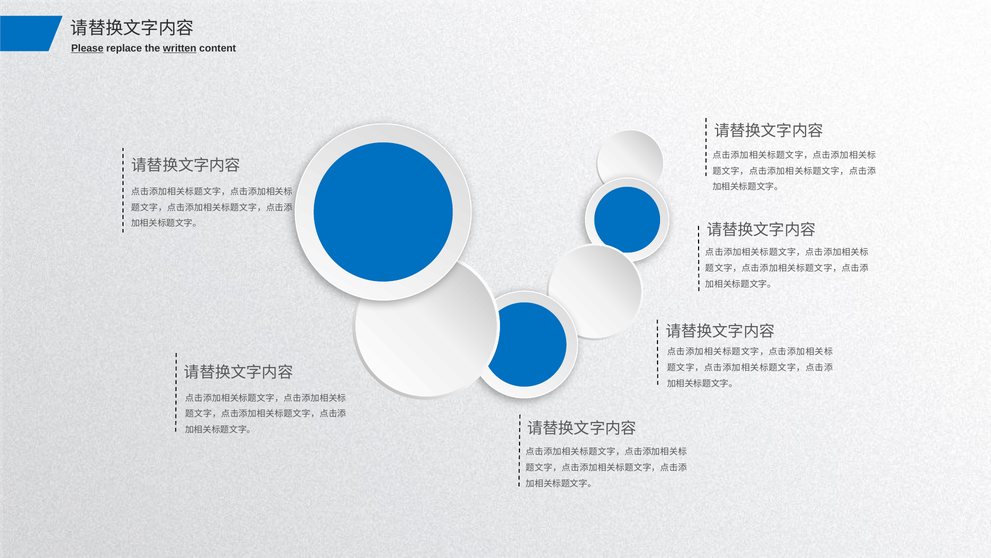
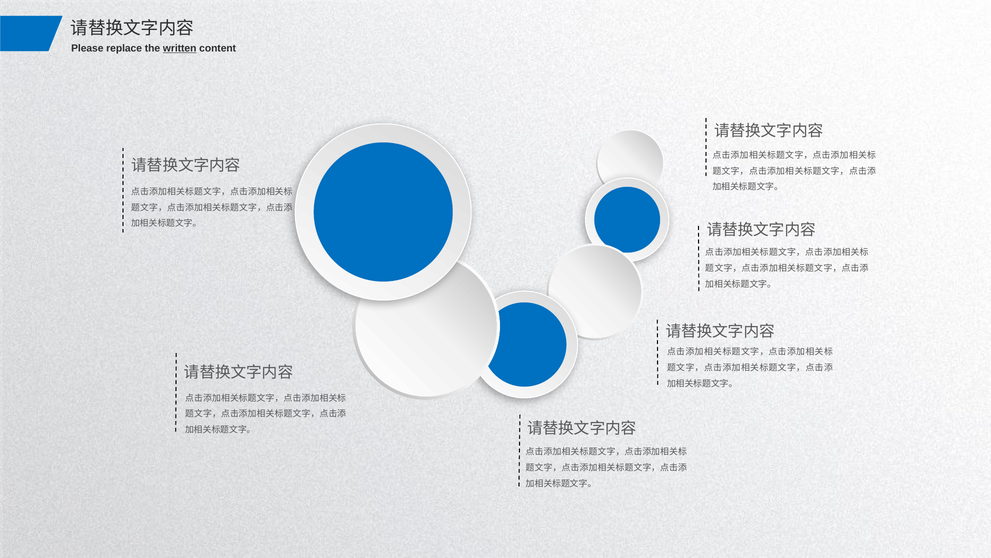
Please underline: present -> none (87, 48)
